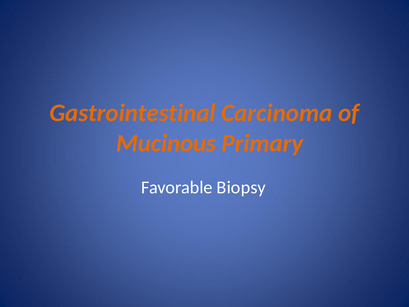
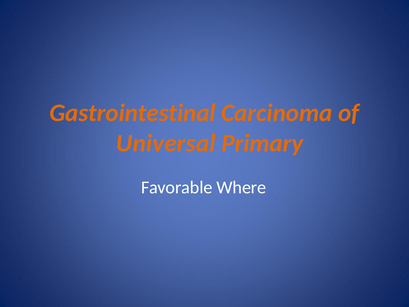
Mucinous: Mucinous -> Universal (166, 143)
Biopsy: Biopsy -> Where (241, 187)
